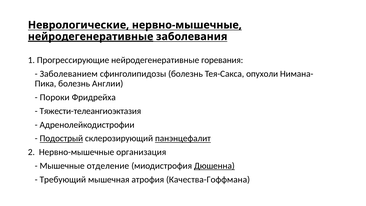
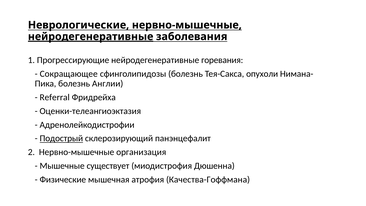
Заболеванием: Заболеванием -> Сокращающее (69, 74)
Пороки: Пороки -> Referral (55, 97)
Тяжести-телеангиоэктазия: Тяжести-телеангиоэктазия -> Оценки-телеангиоэктазия (90, 111)
панэнцефалит underline: present -> none (183, 138)
отделение: отделение -> существует (108, 166)
Дюшенна underline: present -> none (214, 166)
Требующий: Требующий -> Физические (63, 179)
